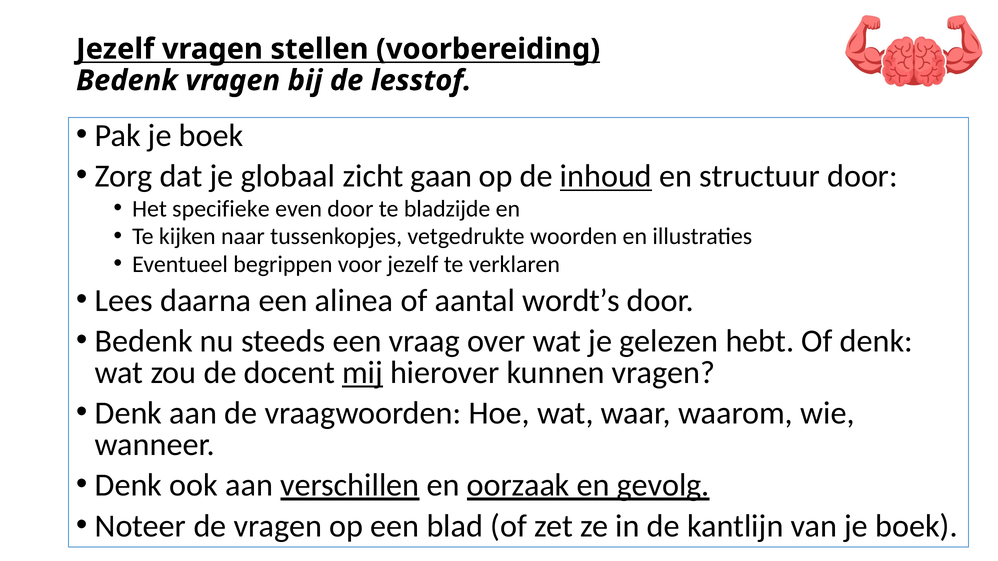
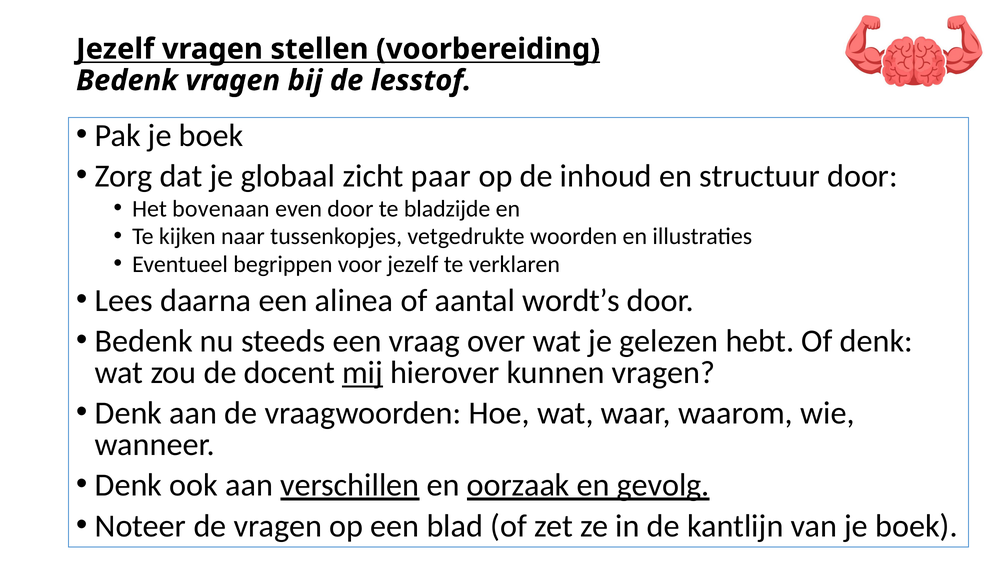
gaan: gaan -> paar (441, 176)
inhoud underline: present -> none (606, 176)
specifieke: specifieke -> bovenaan (221, 209)
